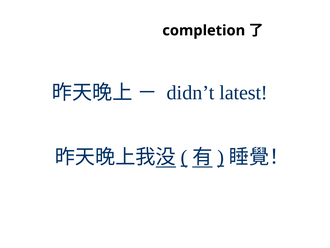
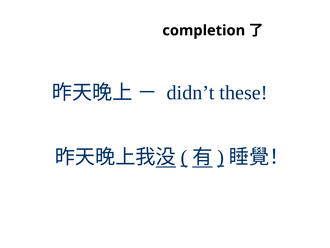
latest: latest -> these (243, 92)
